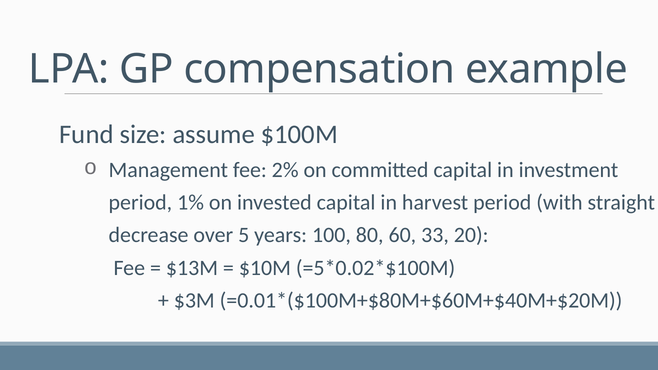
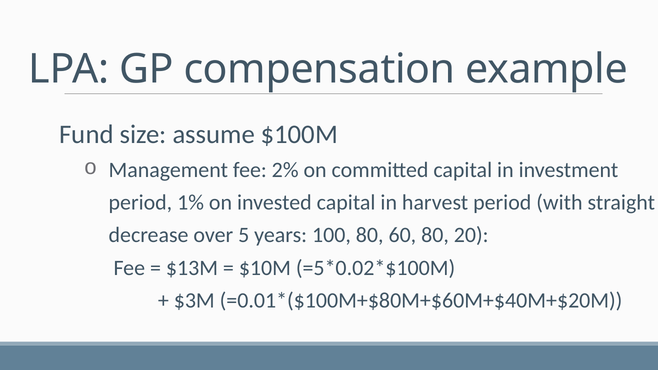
60 33: 33 -> 80 (435, 235)
